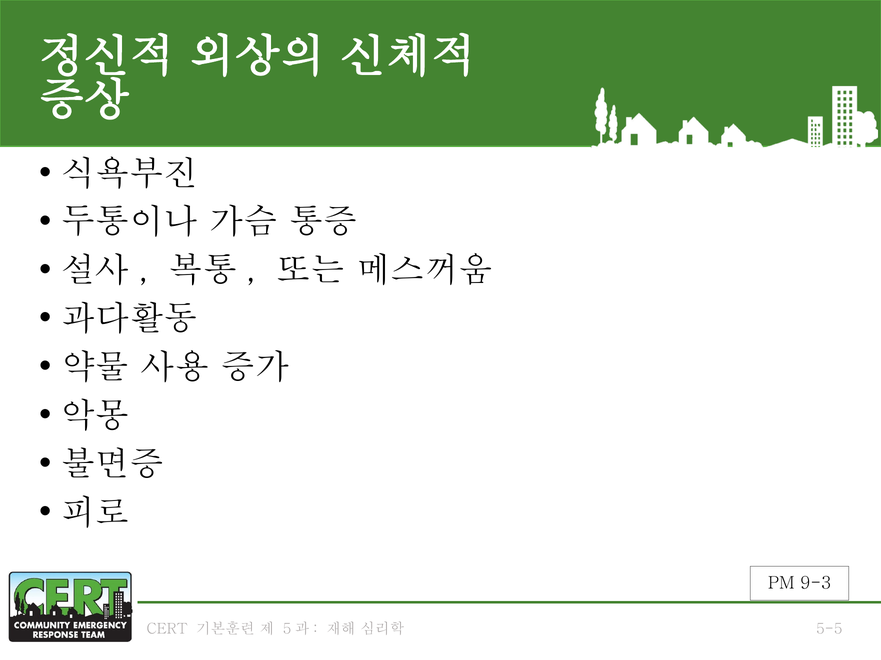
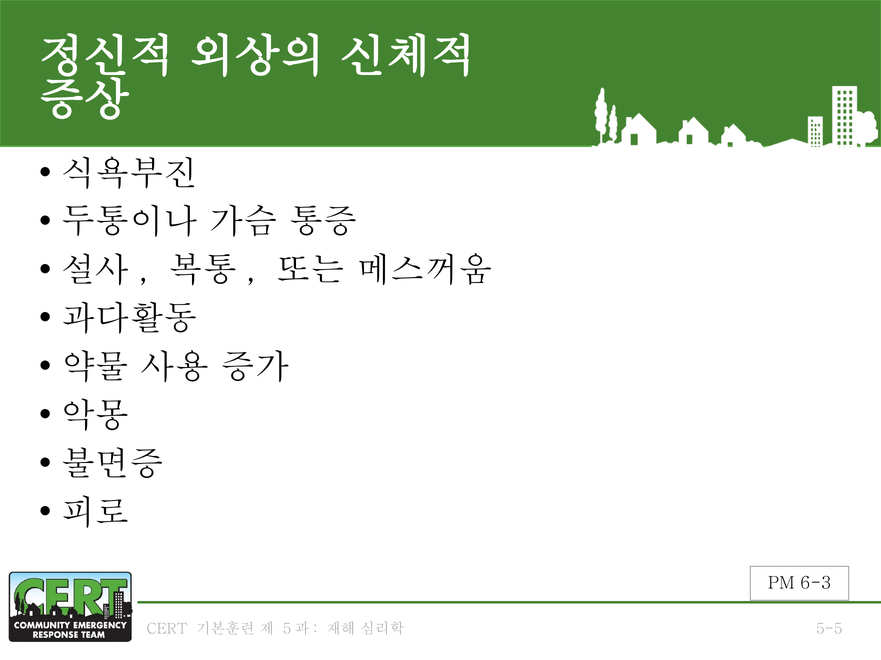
9-3: 9-3 -> 6-3 (816, 584)
